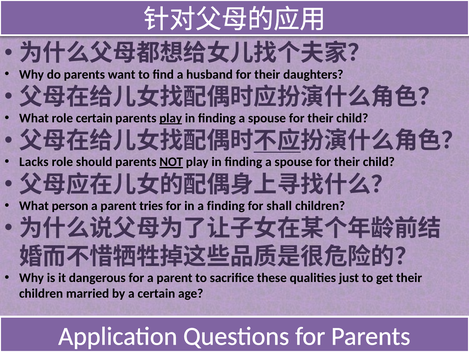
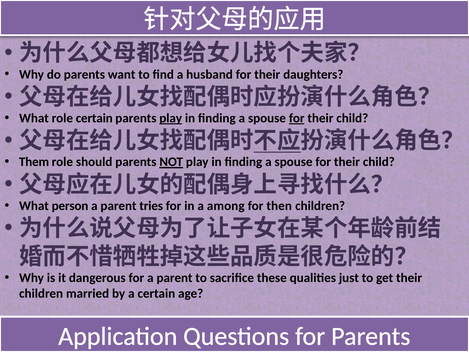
for underline: none -> present (297, 118)
Lacks: Lacks -> Them (34, 162)
a finding: finding -> among (226, 206)
shall: shall -> then (279, 206)
